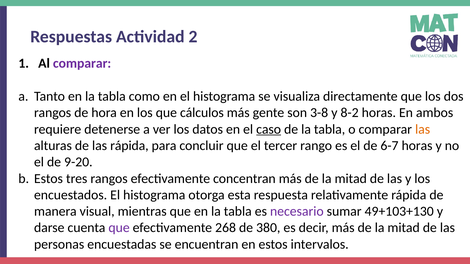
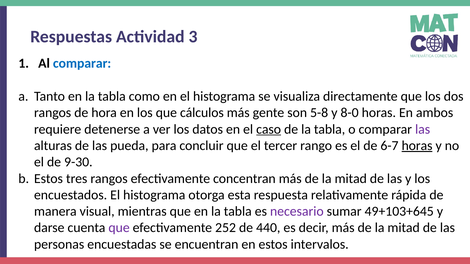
2: 2 -> 3 (193, 37)
comparar colour: purple -> blue (82, 64)
3-8: 3-8 -> 5-8 (319, 113)
8-2: 8-2 -> 8-0 (350, 113)
las colour: orange -> purple (423, 129)
las rápida: rápida -> pueda (129, 146)
horas underline: none -> present (417, 146)
9-20: 9-20 -> 9-30 (78, 162)
49+103+130: 49+103+130 -> 49+103+645 (399, 212)
268: 268 -> 252 (226, 228)
380: 380 -> 440 (268, 228)
